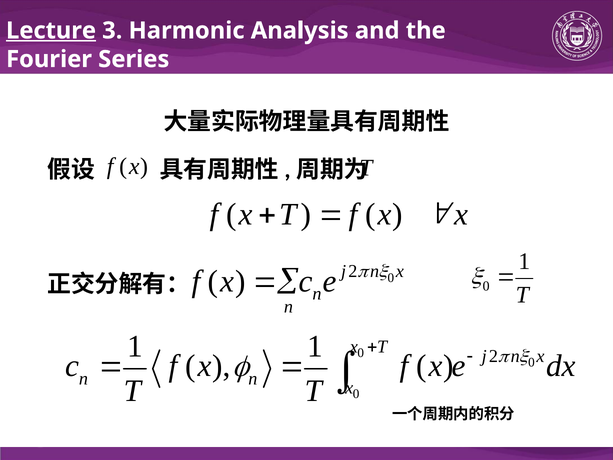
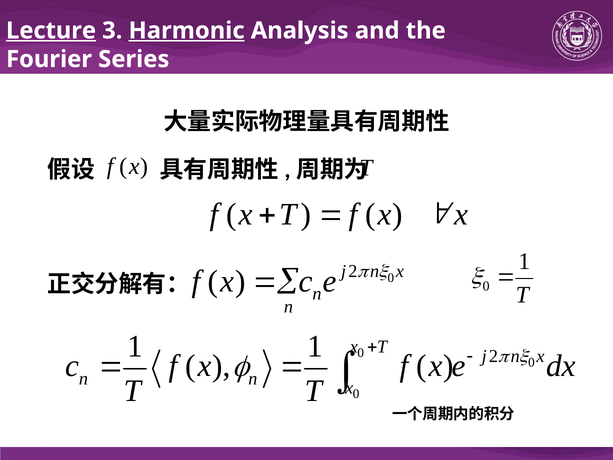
Harmonic underline: none -> present (187, 31)
